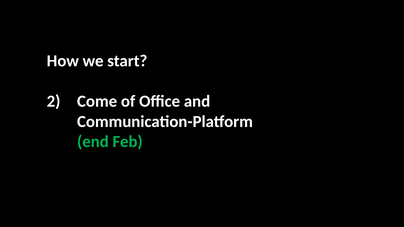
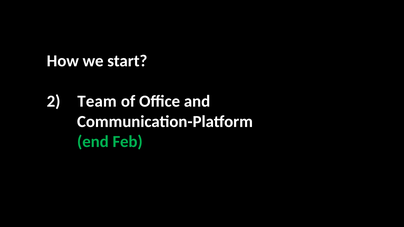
Come: Come -> Team (97, 101)
